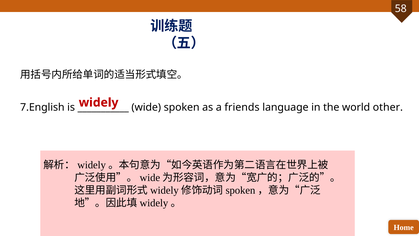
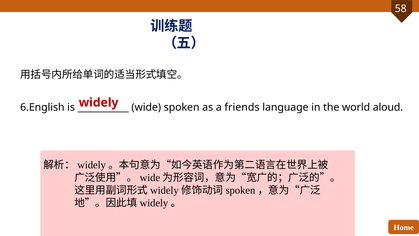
7.English: 7.English -> 6.English (42, 107)
other: other -> aloud (388, 107)
